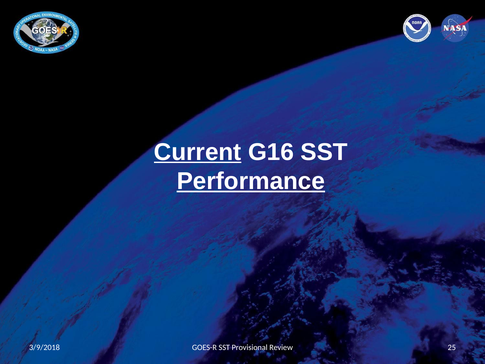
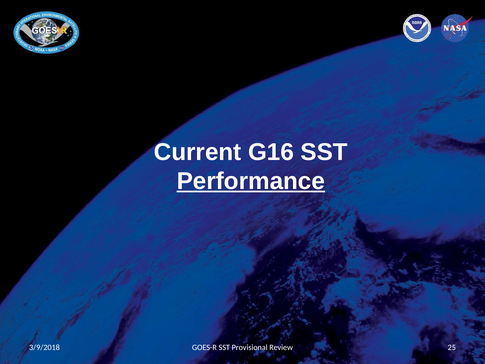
Current underline: present -> none (198, 152)
